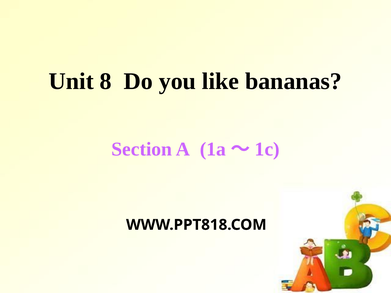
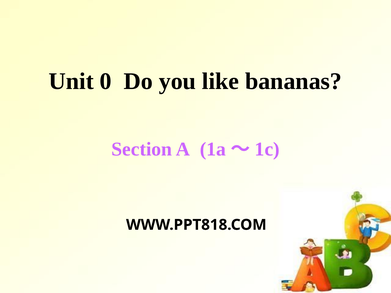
8: 8 -> 0 (106, 81)
